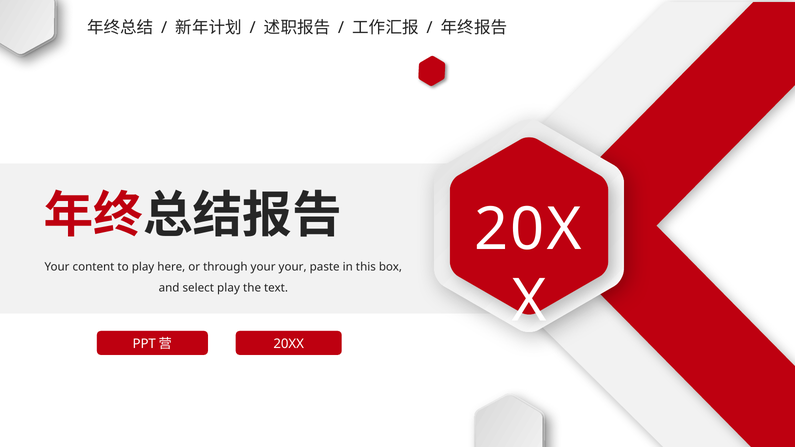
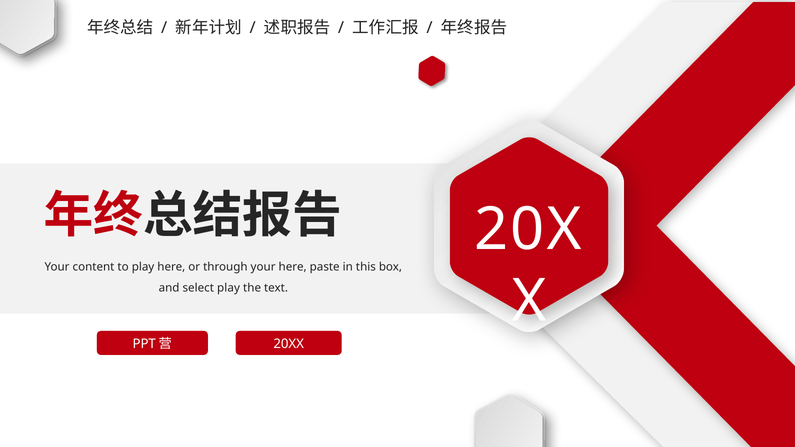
your your: your -> here (293, 267)
